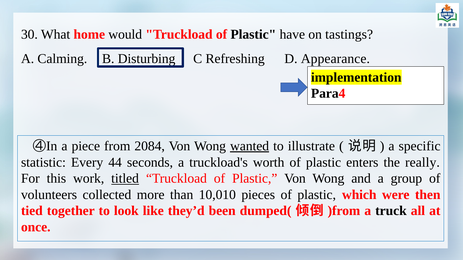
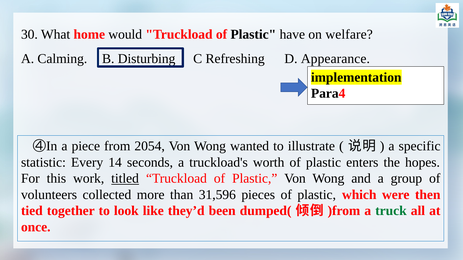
tastings: tastings -> welfare (349, 34)
2084: 2084 -> 2054 (150, 146)
wanted underline: present -> none (250, 146)
44: 44 -> 14 (115, 163)
really: really -> hopes (423, 163)
10,010: 10,010 -> 31,596 (217, 195)
truck colour: black -> green (391, 211)
